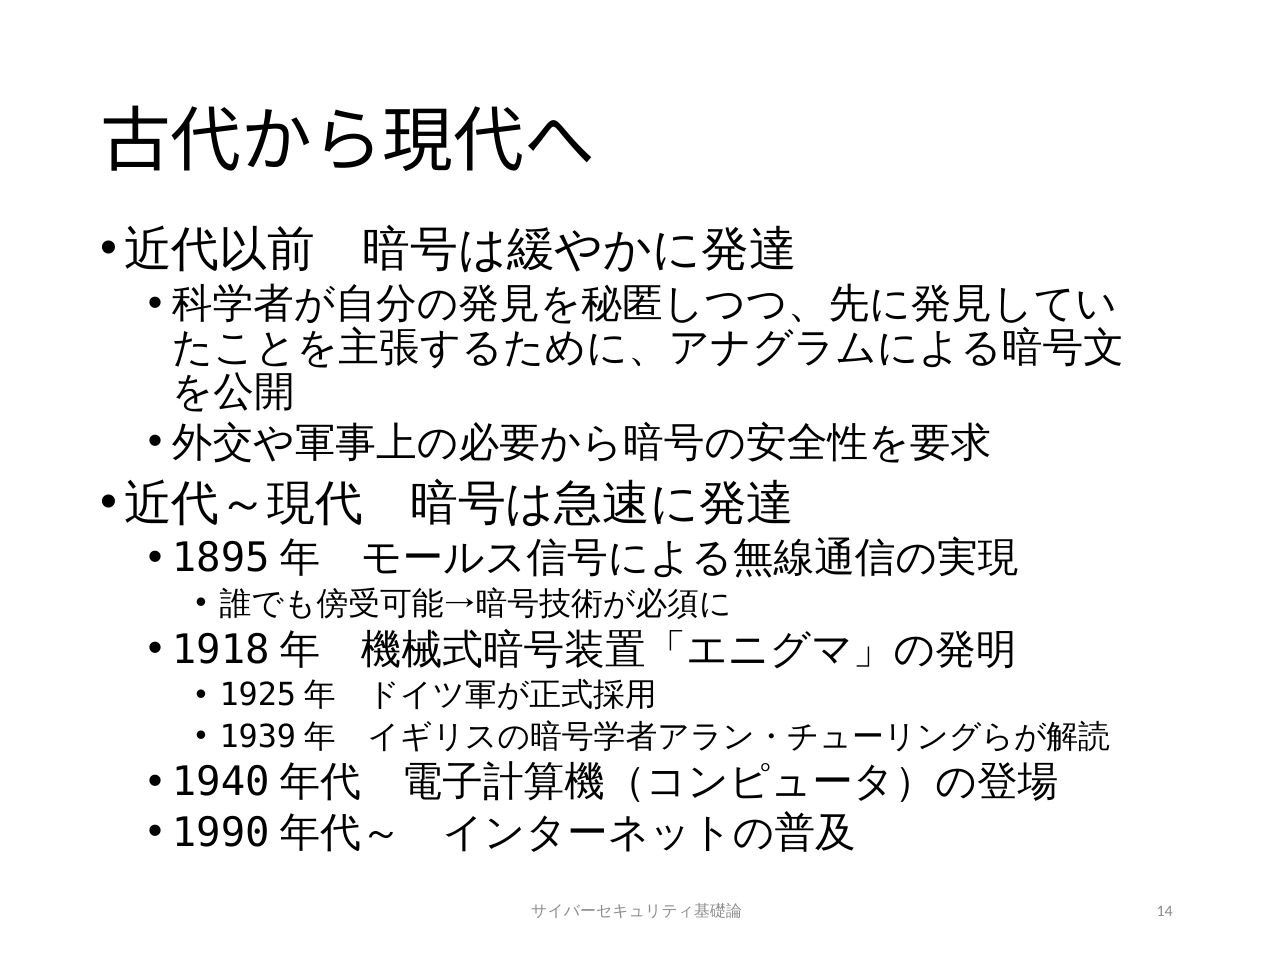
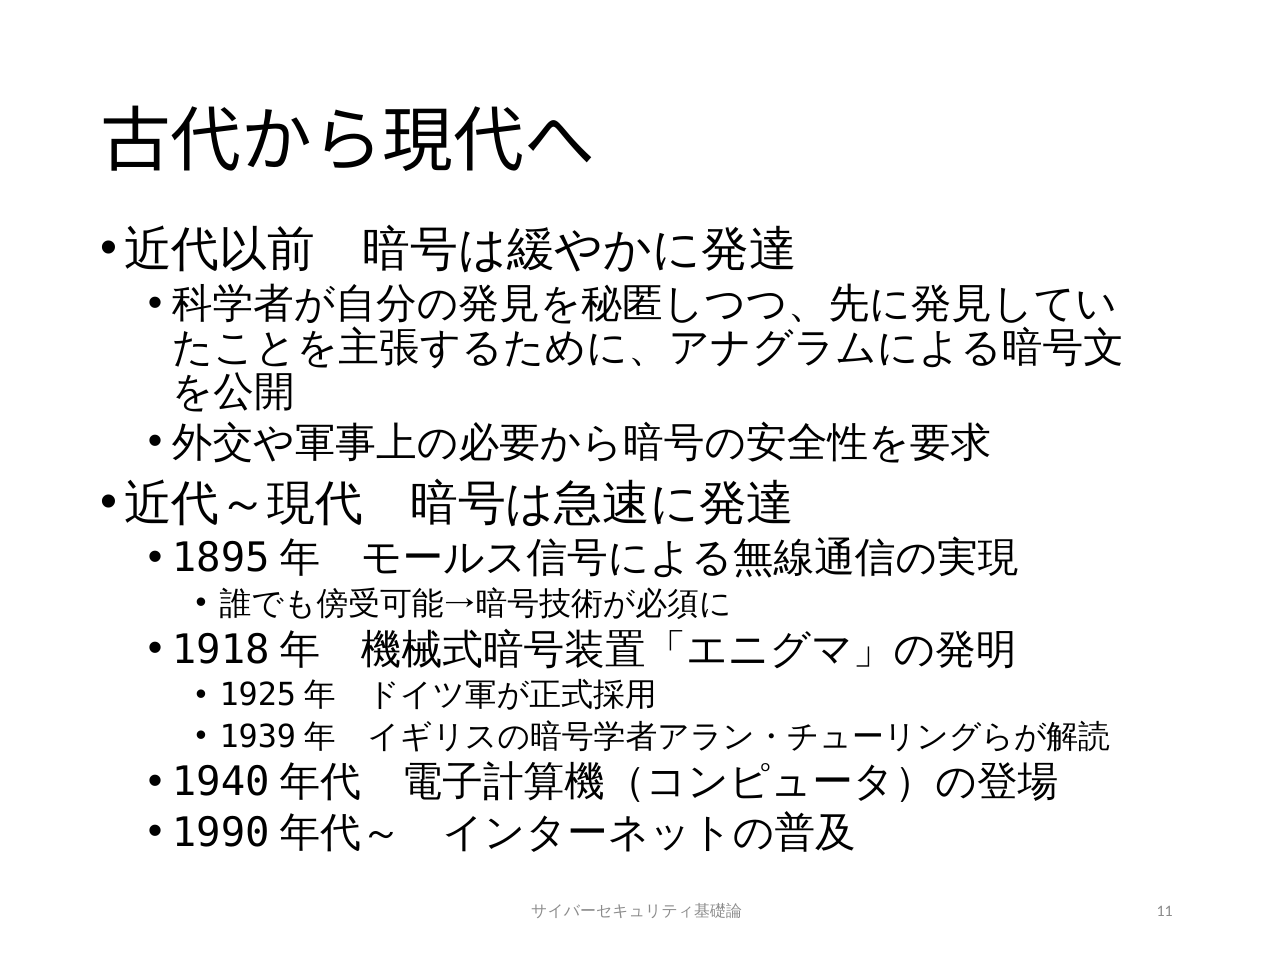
14: 14 -> 11 (1165, 911)
